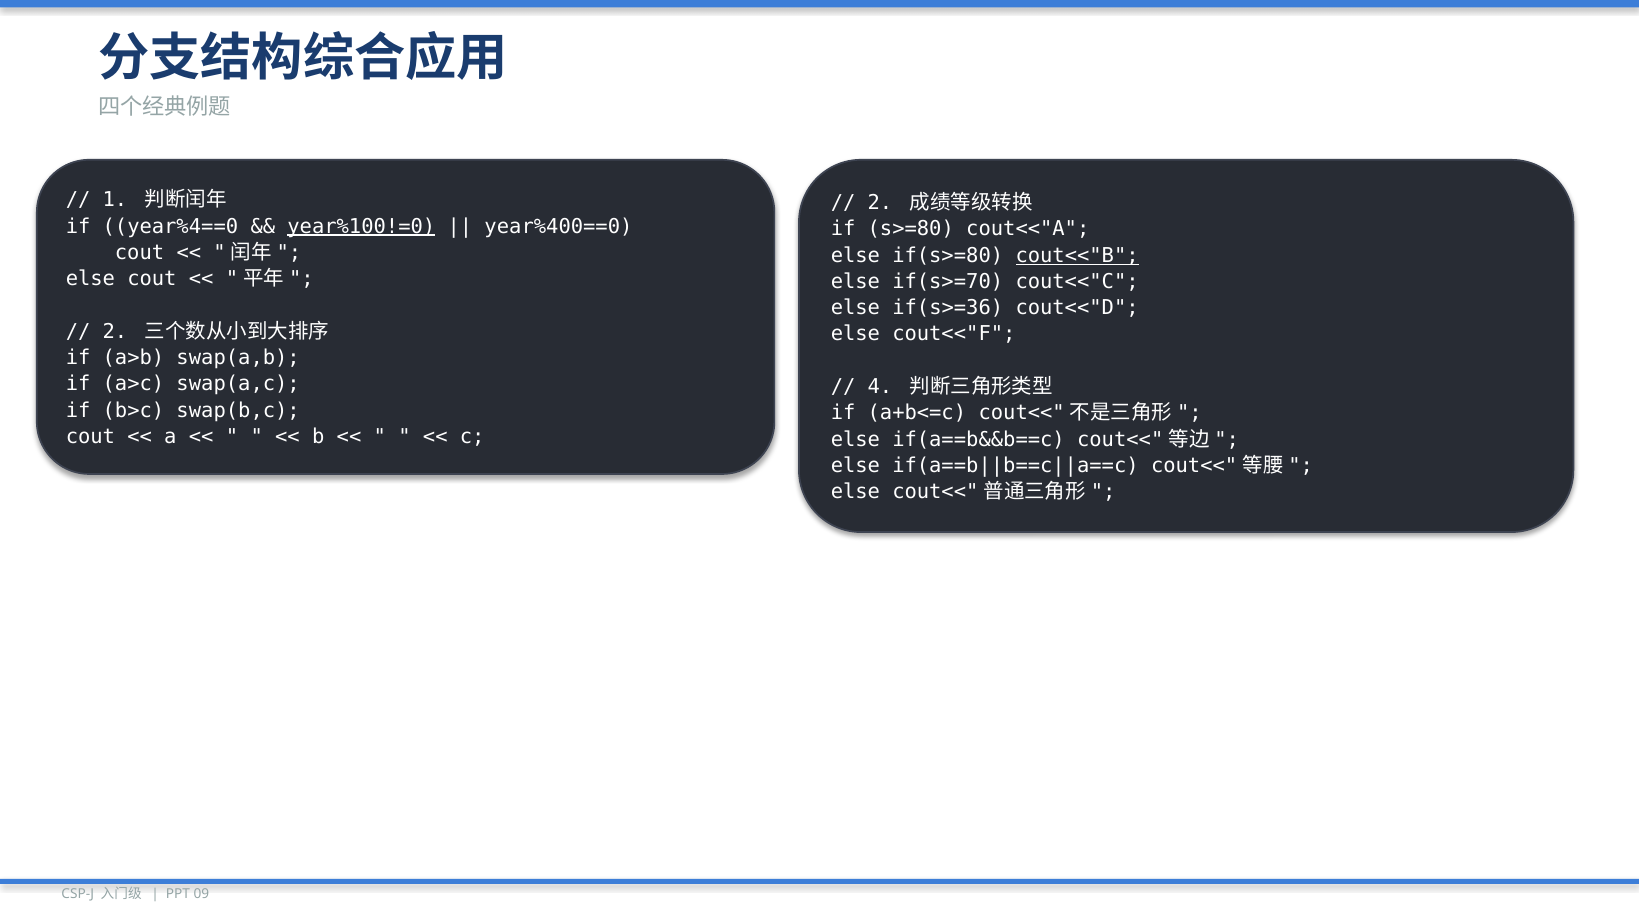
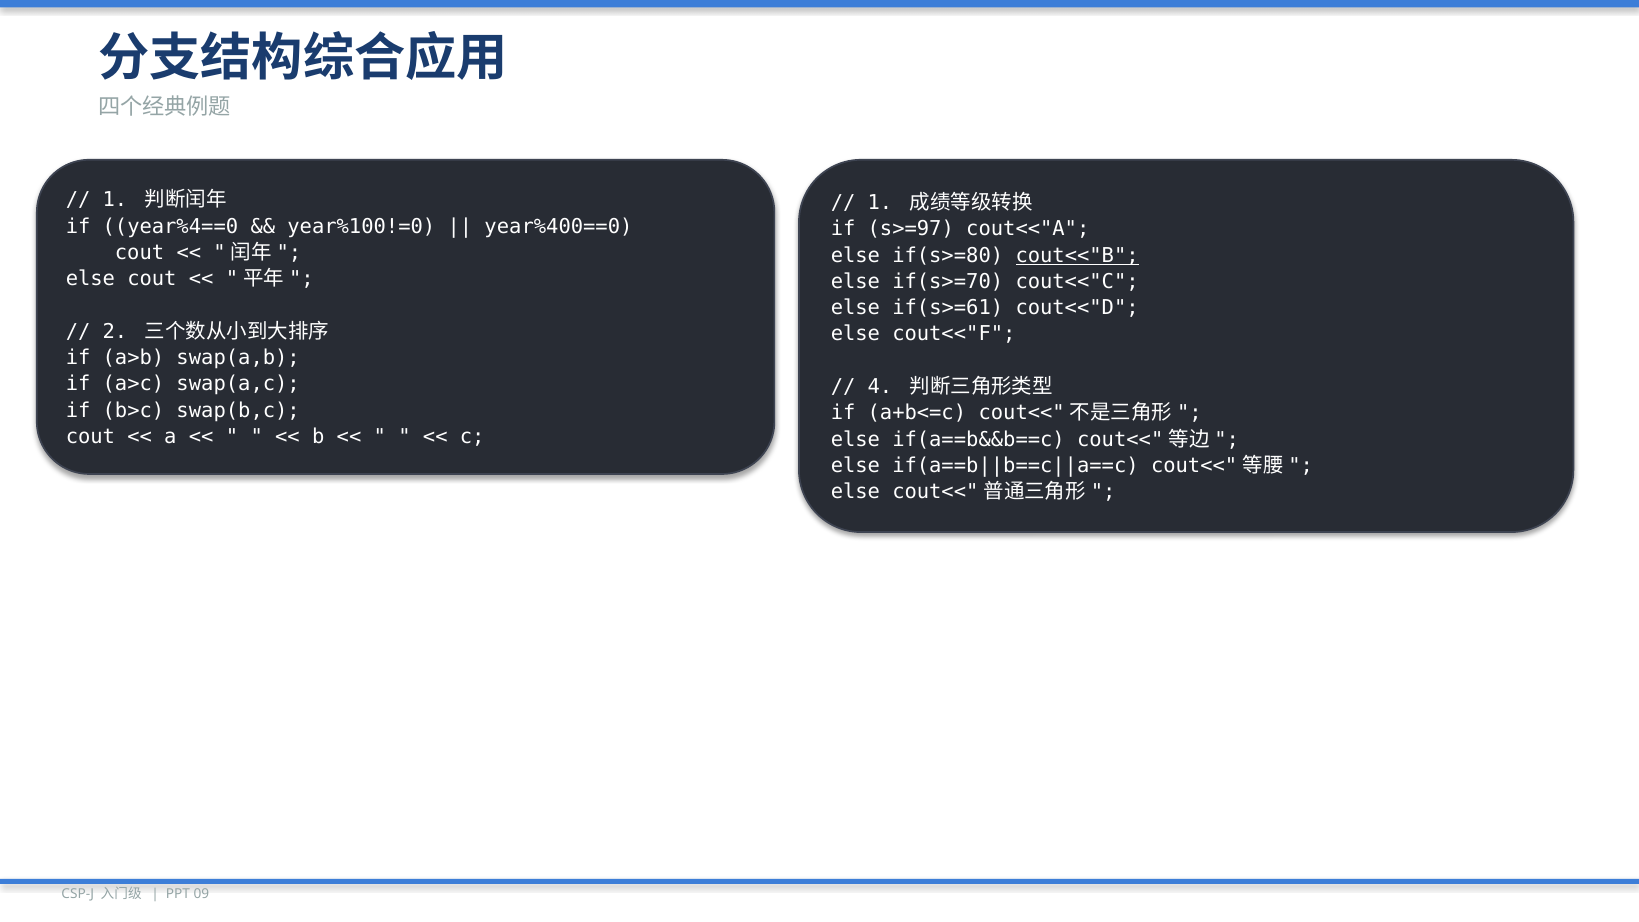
2: 2 -> 1 (880, 203)
year%100!=0 underline: present -> none (361, 226)
s>=80: s>=80 -> s>=97 (911, 229)
if(s>=36: if(s>=36 -> if(s>=61 (948, 308)
